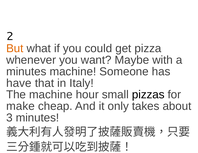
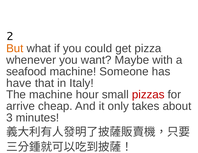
minutes: minutes -> seafood (26, 72)
pizzas colour: black -> red (148, 95)
make: make -> arrive (21, 106)
